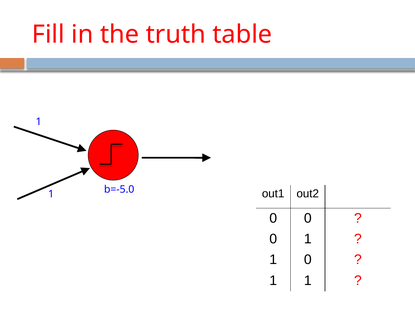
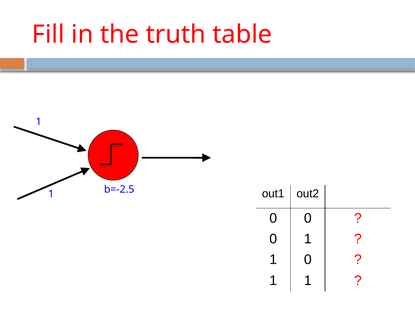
b=-5.0: b=-5.0 -> b=-2.5 (119, 190)
